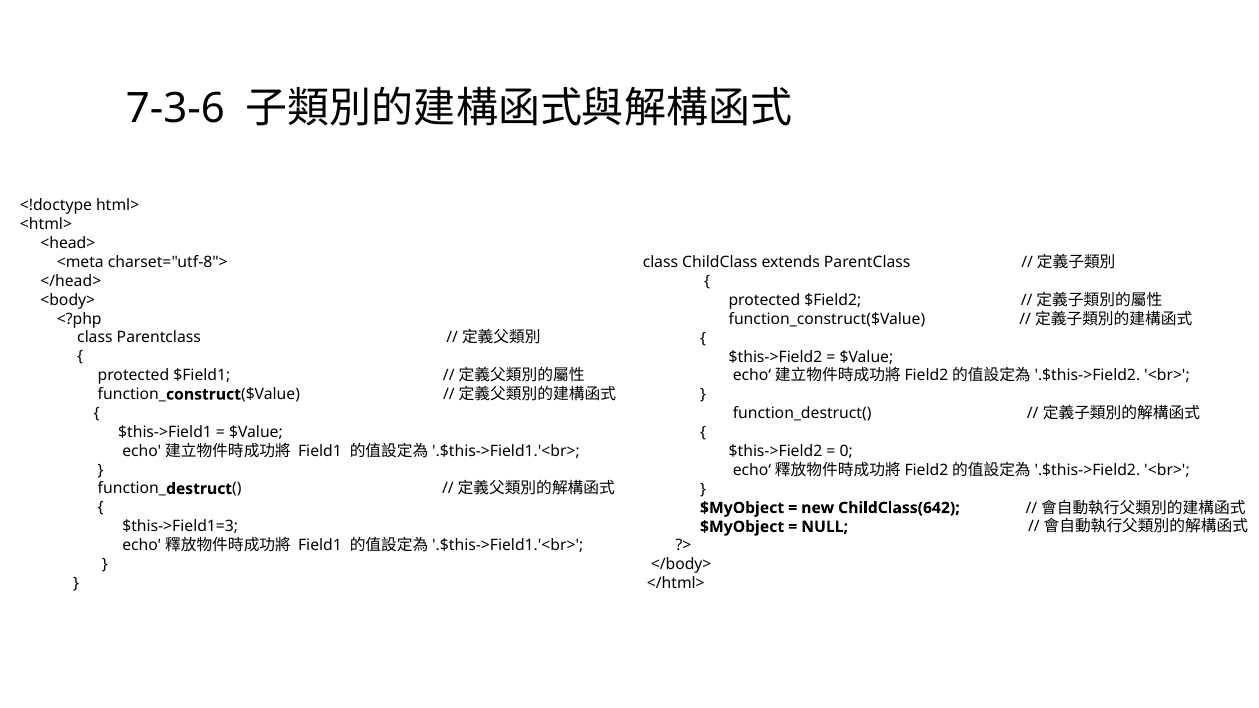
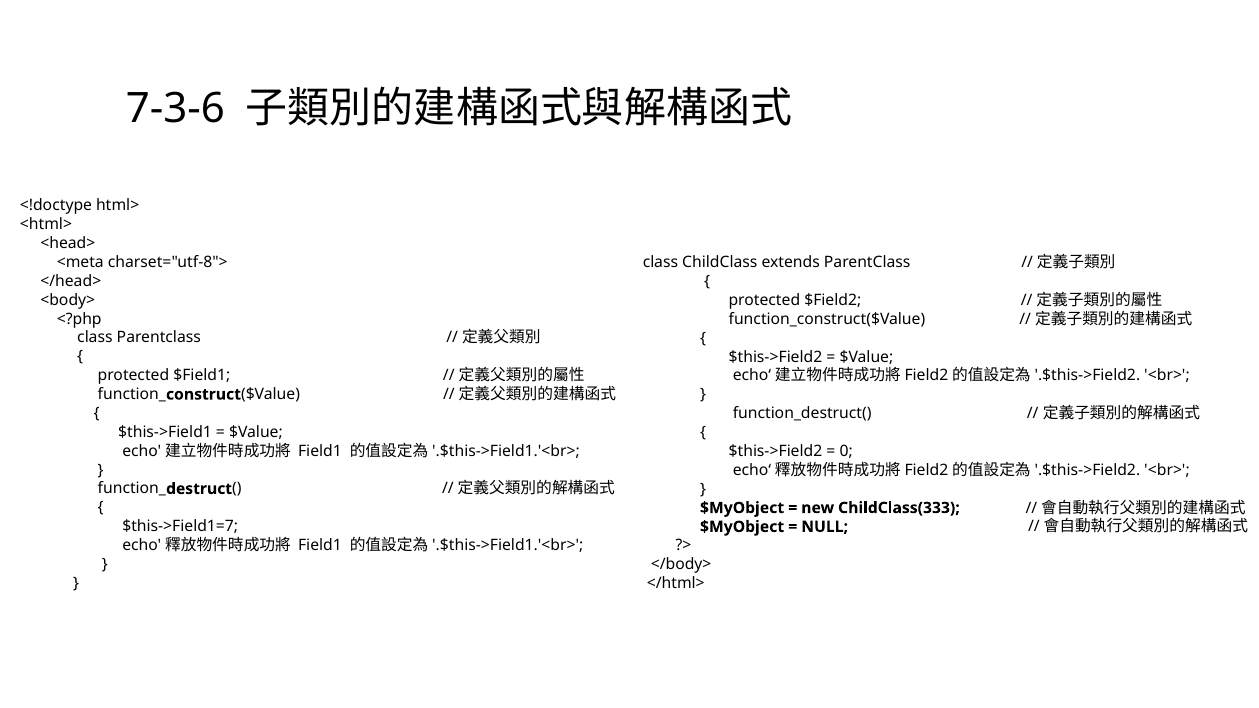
ChildClass(642: ChildClass(642 -> ChildClass(333 (899, 508)
$this->Field1=3: $this->Field1=3 -> $this->Field1=7 (180, 527)
